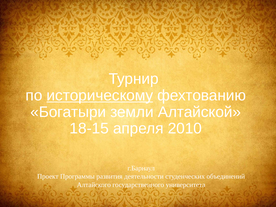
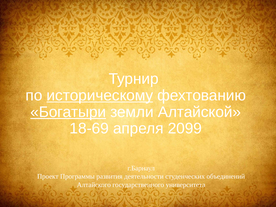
Богатыри underline: none -> present (68, 112)
18-15: 18-15 -> 18-69 (89, 129)
2010: 2010 -> 2099 (185, 129)
